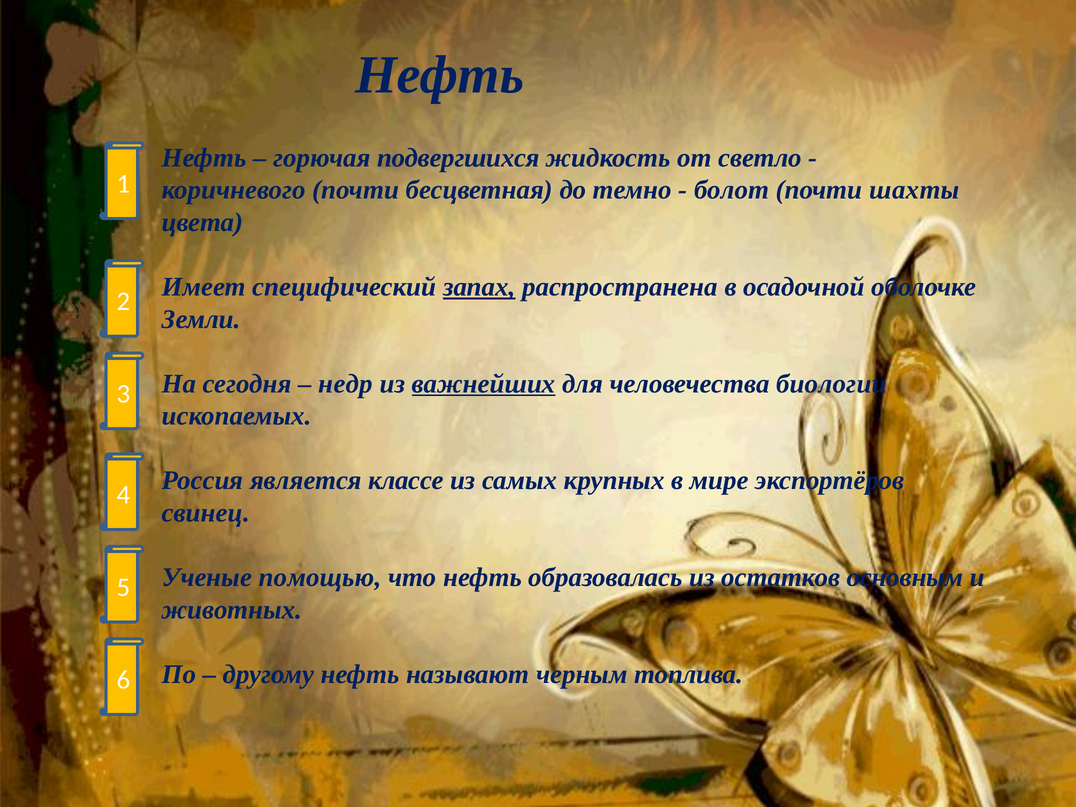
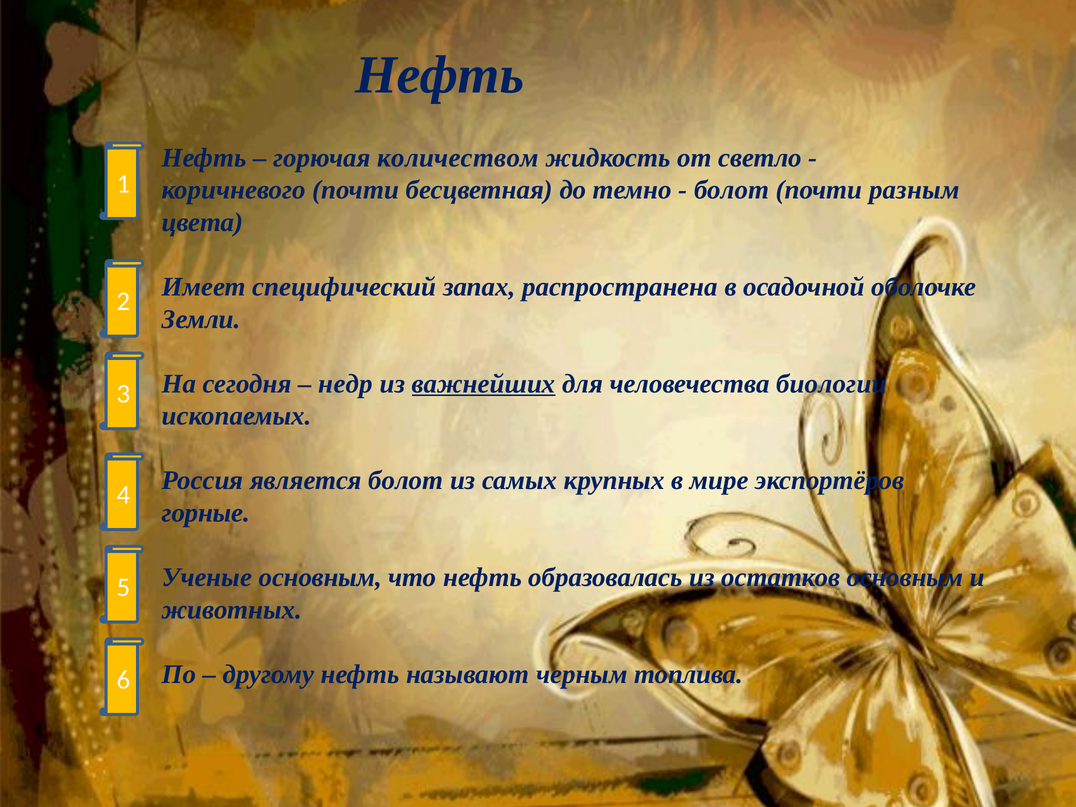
подвергшихся: подвергшихся -> количеством (458, 158)
шахты: шахты -> разным (914, 190)
запах underline: present -> none (479, 287)
является классе: классе -> болот (406, 481)
свинец: свинец -> горные (206, 513)
Ученые помощью: помощью -> основным (320, 577)
